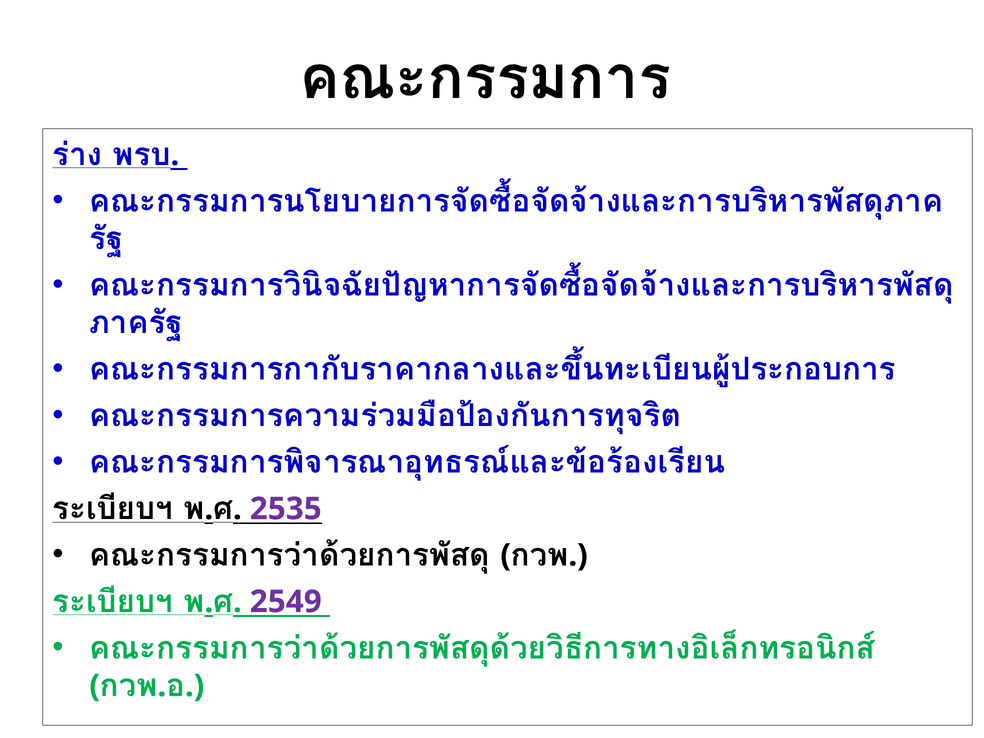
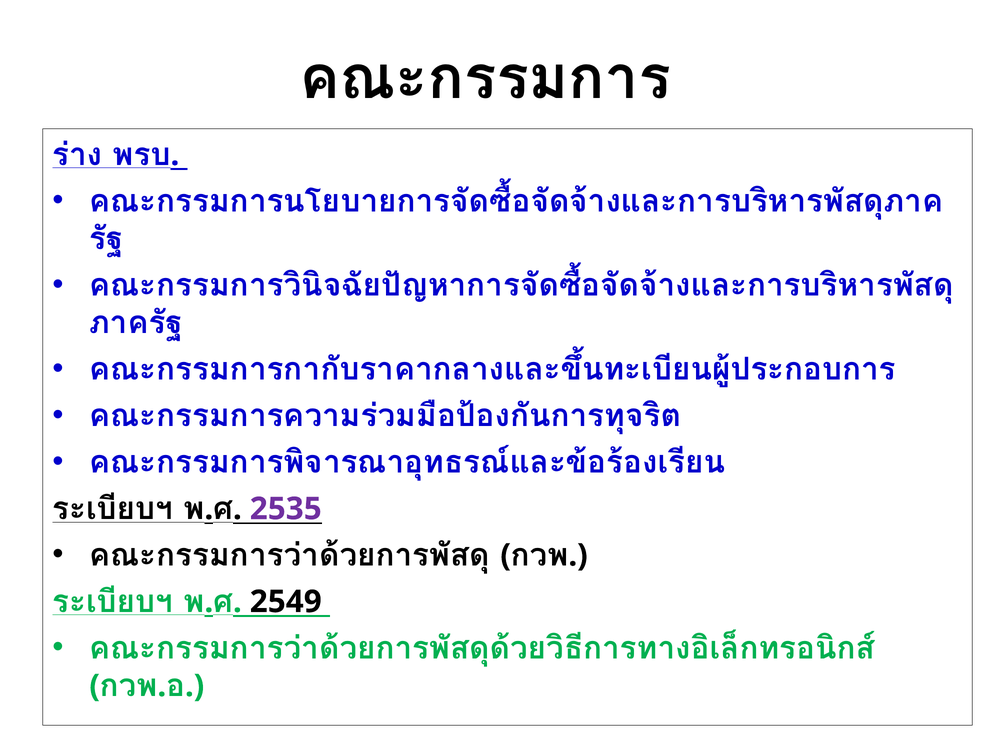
2549 colour: purple -> black (286, 602)
